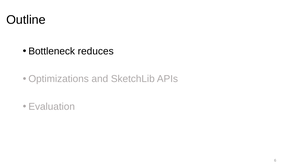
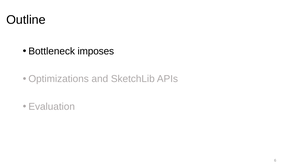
reduces: reduces -> imposes (96, 51)
